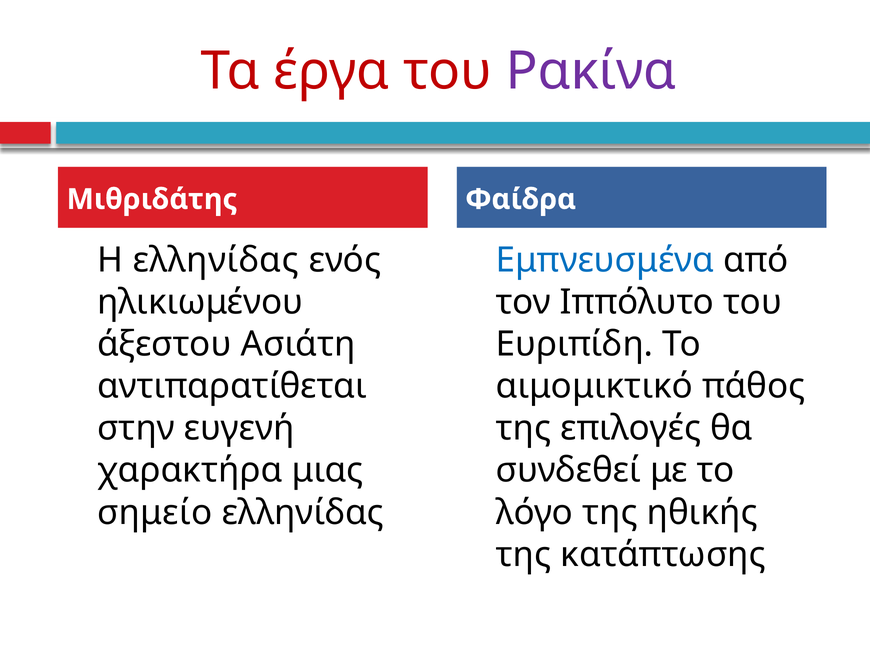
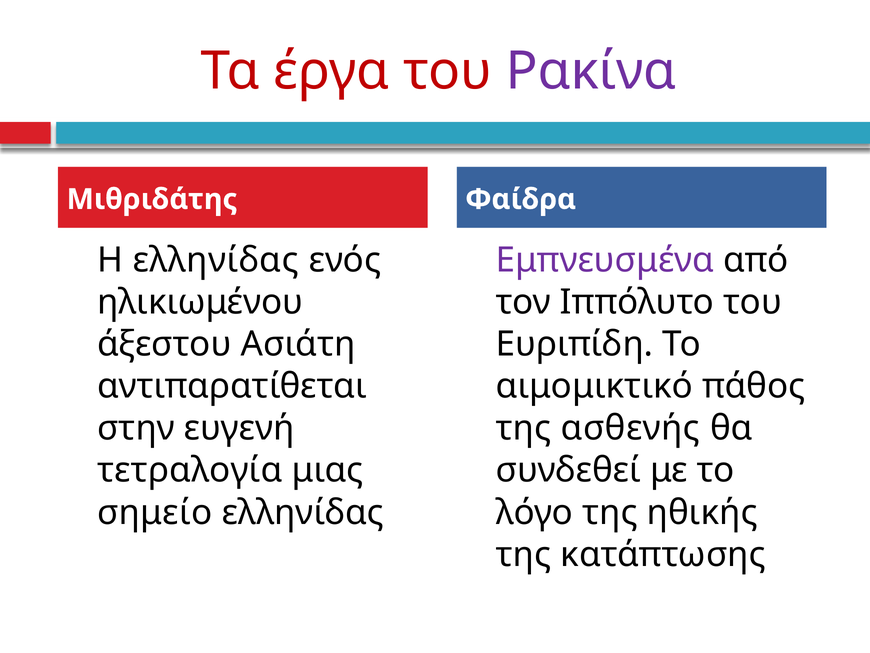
Εμπνευσμένα colour: blue -> purple (605, 260)
επιλογές: επιλογές -> ασθενής (630, 428)
χαρακτήρα: χαρακτήρα -> τετραλογία (190, 470)
